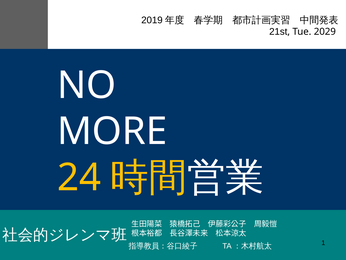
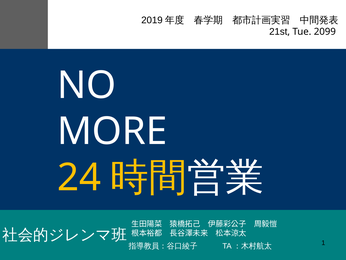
2029: 2029 -> 2099 (325, 32)
